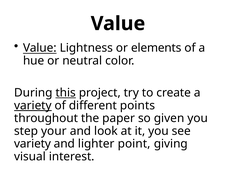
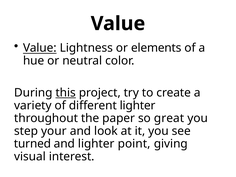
variety underline: present -> none (33, 106)
different points: points -> lighter (138, 106)
given: given -> great (169, 118)
variety: variety -> turned (32, 144)
